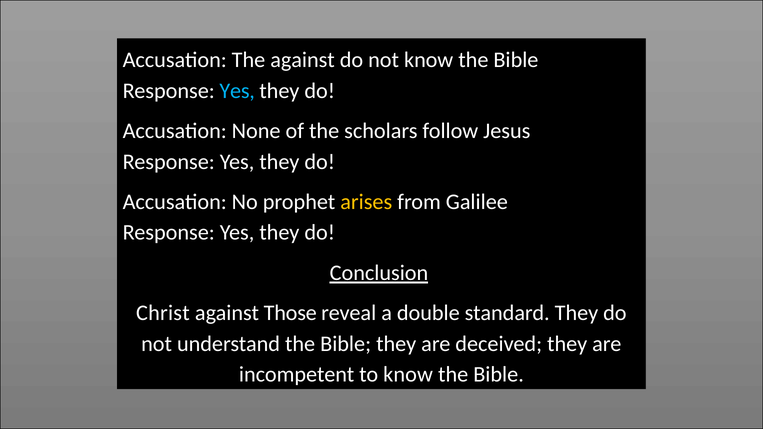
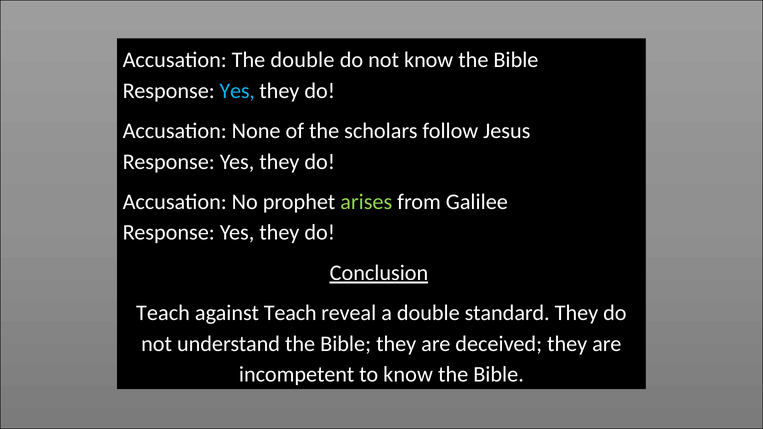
The against: against -> double (302, 60)
arises colour: yellow -> light green (366, 202)
Christ: Christ -> Teach (163, 313)
against Those: Those -> Teach (290, 313)
